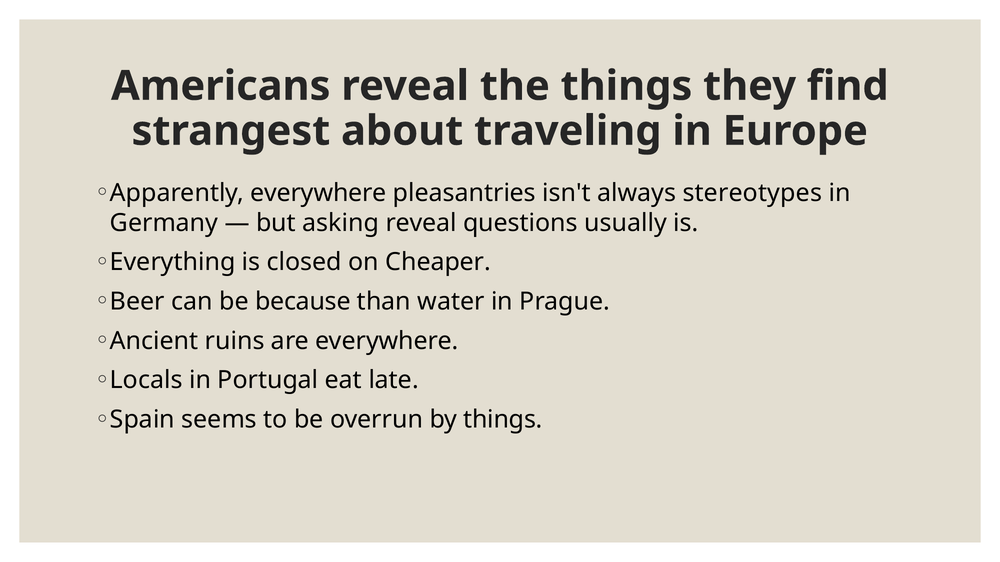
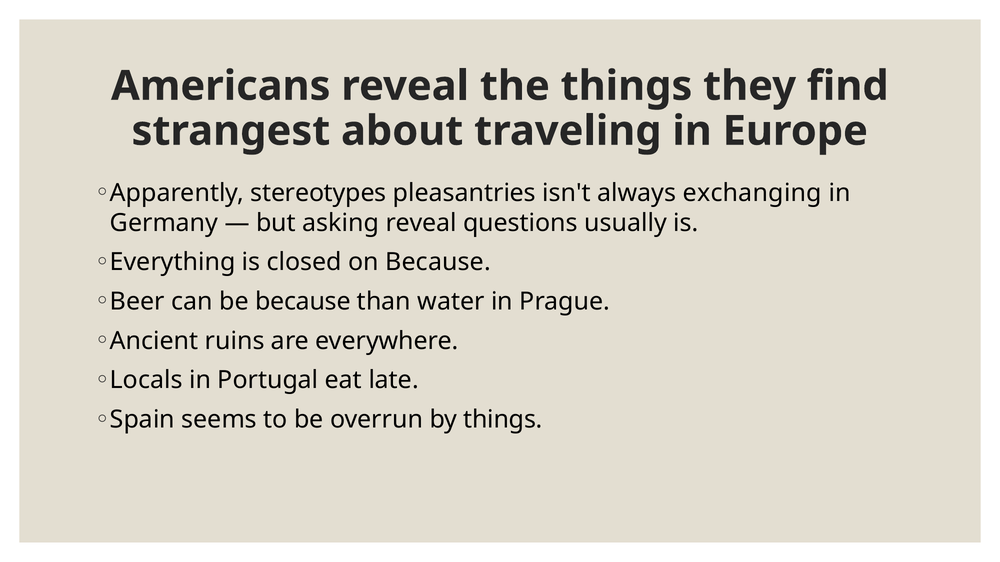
Apparently everywhere: everywhere -> stereotypes (318, 193)
stereotypes: stereotypes -> exchanging (752, 193)
on Cheaper: Cheaper -> Because (438, 262)
